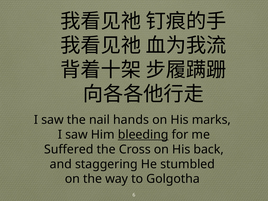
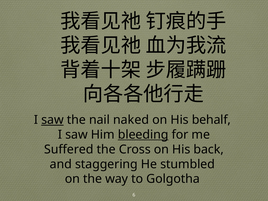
saw underline: none -> present (52, 120)
hands: hands -> naked (131, 120)
marks: marks -> behalf (211, 120)
